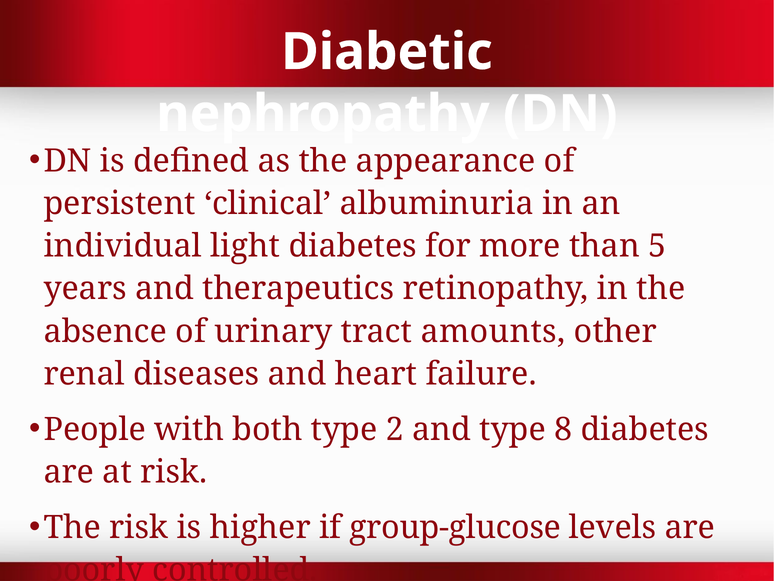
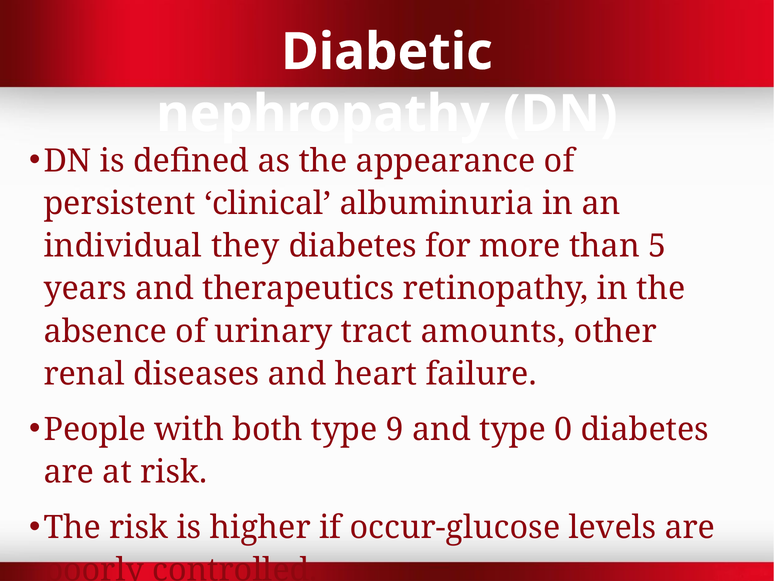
light: light -> they (245, 246)
2: 2 -> 9 (395, 429)
8: 8 -> 0 (563, 429)
group-glucose: group-glucose -> occur-glucose (455, 527)
